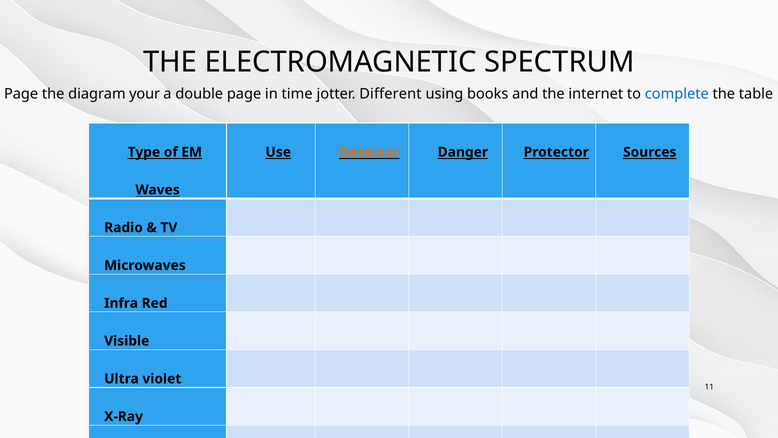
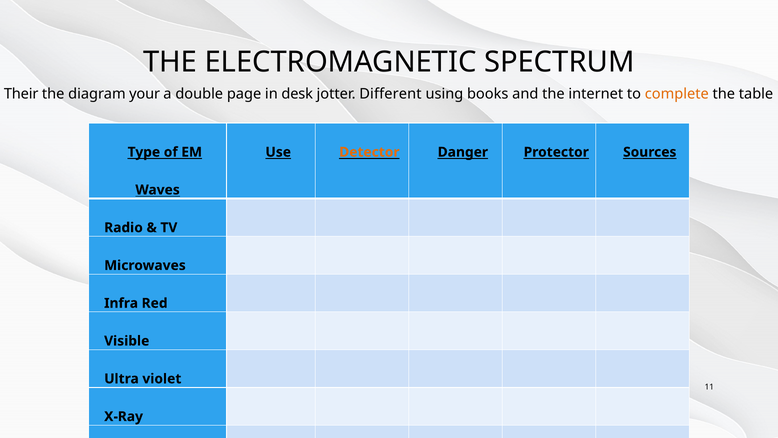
Page: Page -> Their (21, 94)
time: time -> desk (297, 94)
complete colour: blue -> orange (677, 94)
